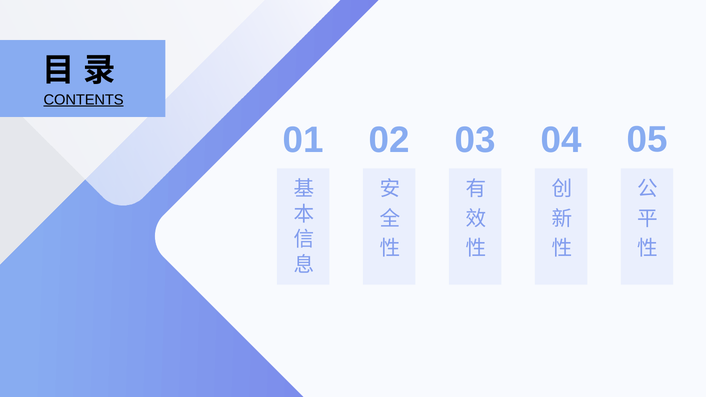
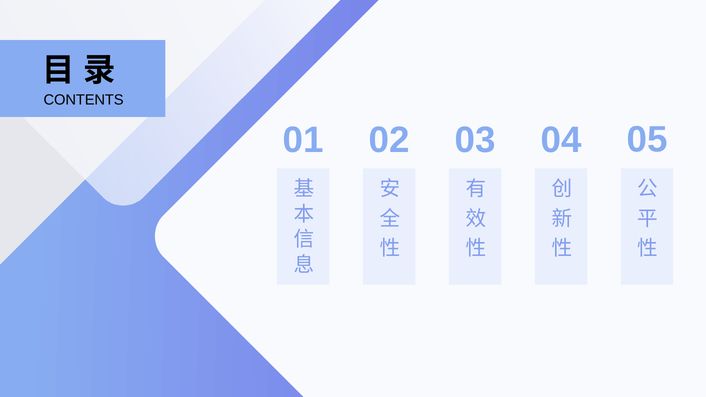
CONTENTS underline: present -> none (84, 100)
